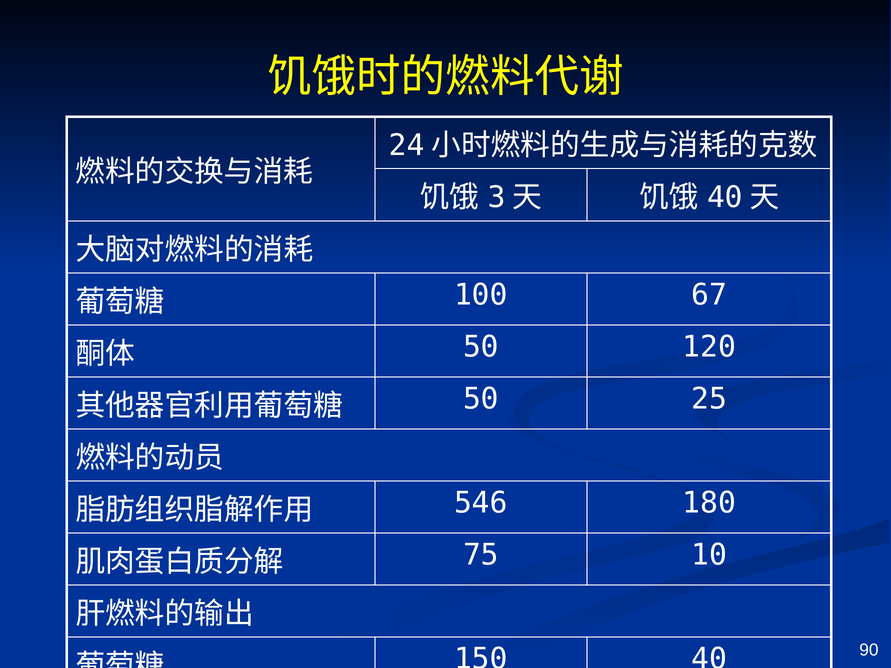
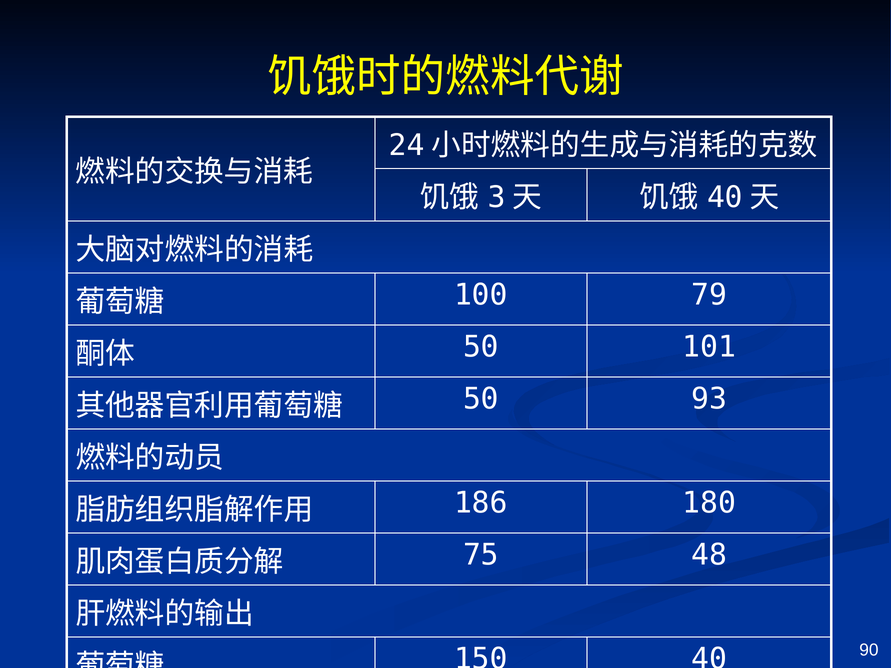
67: 67 -> 79 (709, 295)
120: 120 -> 101 (709, 347)
25: 25 -> 93 (709, 399)
546: 546 -> 186 (481, 503)
10: 10 -> 48 (709, 555)
